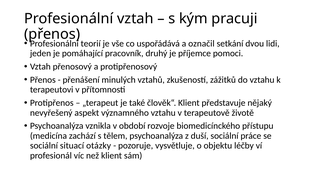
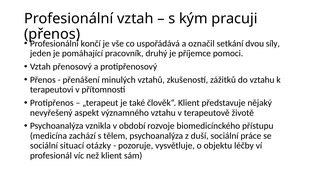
teorií: teorií -> končí (91, 44)
lidi: lidi -> síly (273, 44)
